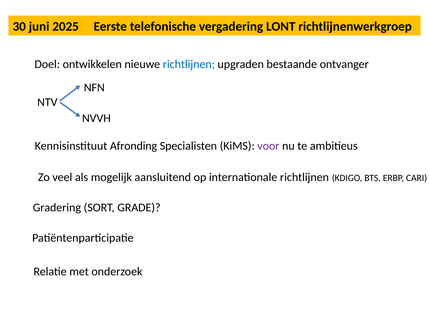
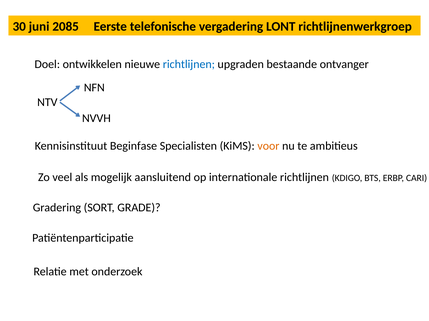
2025: 2025 -> 2085 (66, 26)
Afronding: Afronding -> Beginfase (133, 146)
voor colour: purple -> orange (268, 146)
